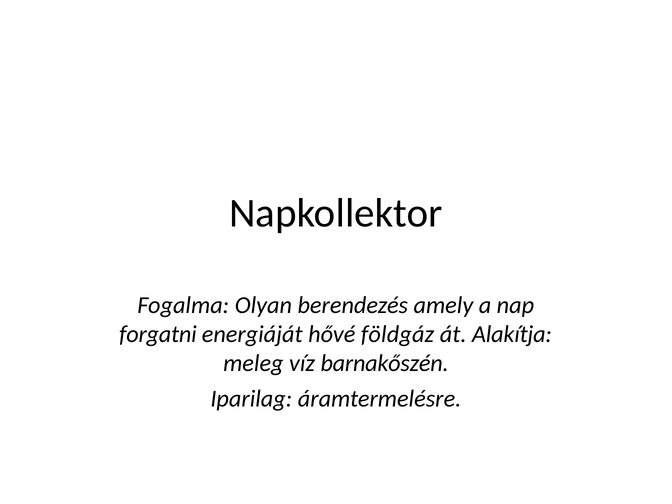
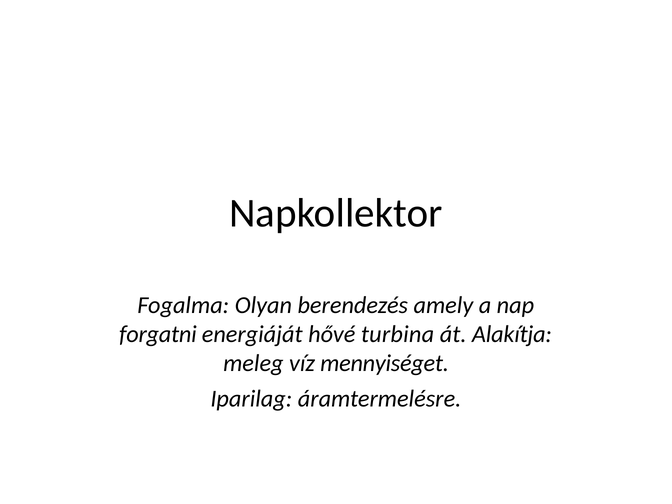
földgáz: földgáz -> turbina (398, 334)
barnakőszén: barnakőszén -> mennyiséget (385, 363)
